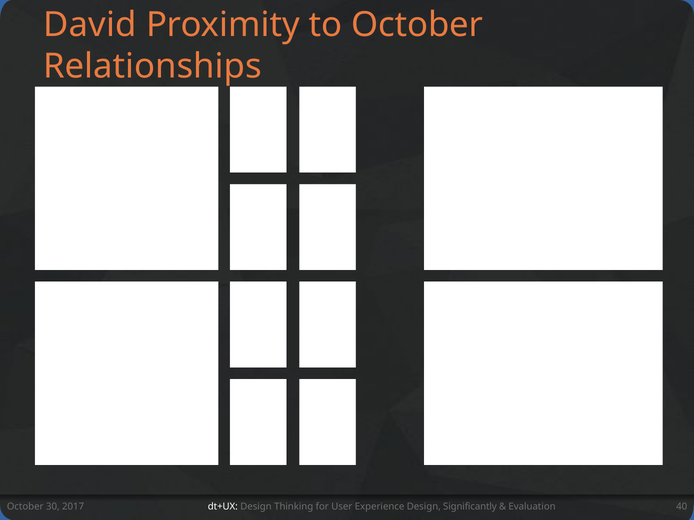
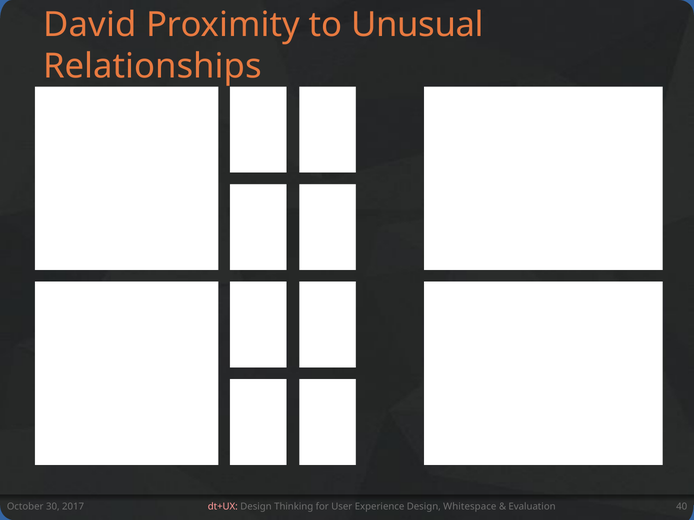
to October: October -> Unusual (417, 25)
dt+UX colour: white -> pink (223, 507)
Significantly: Significantly -> Whitespace (470, 507)
